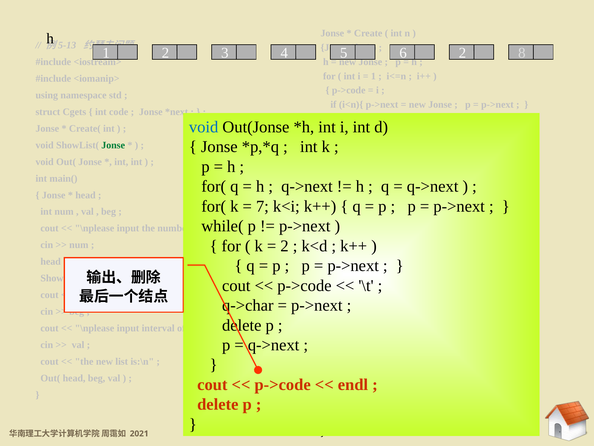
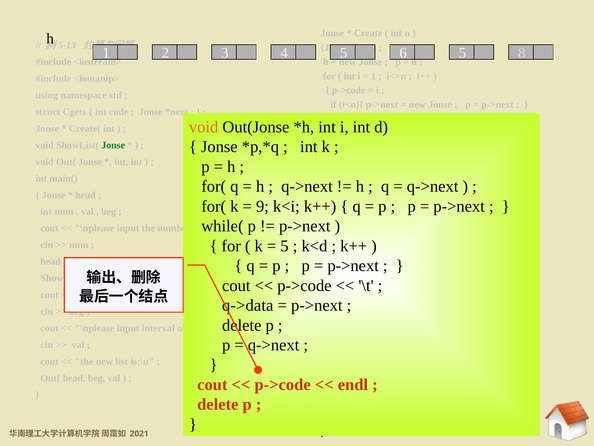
6 2: 2 -> 5 (462, 53)
void colour: blue -> orange (204, 127)
7: 7 -> 9 (262, 206)
2: 2 -> 5 (285, 246)
q->char: q->char -> q->data (248, 305)
